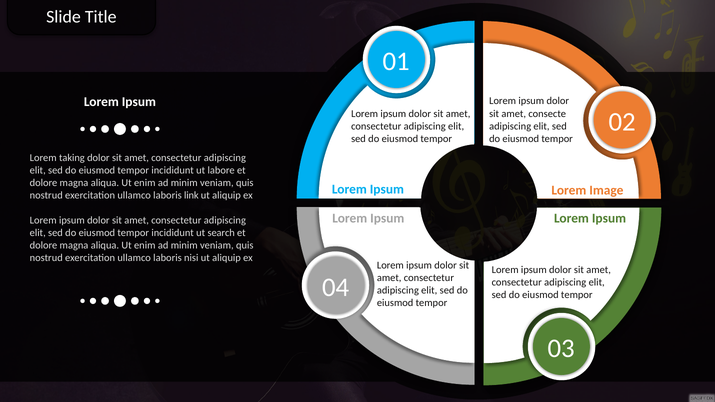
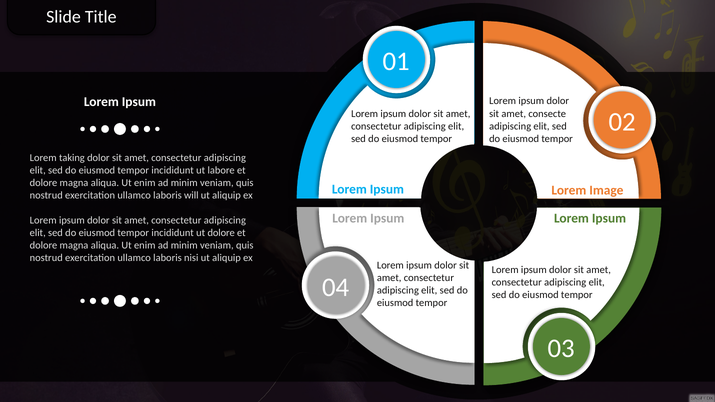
link: link -> will (191, 196)
ut search: search -> dolore (221, 233)
